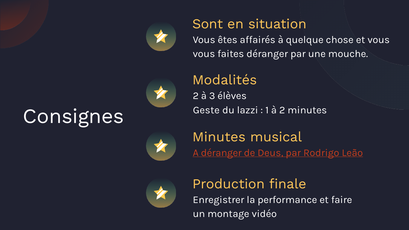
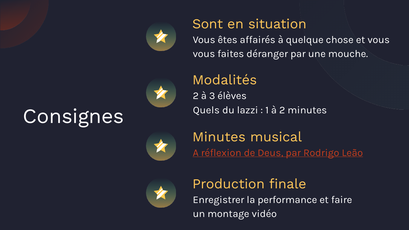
Geste: Geste -> Quels (206, 110)
A déranger: déranger -> réflexion (221, 153)
